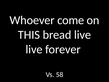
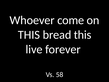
bread live: live -> this (83, 35)
